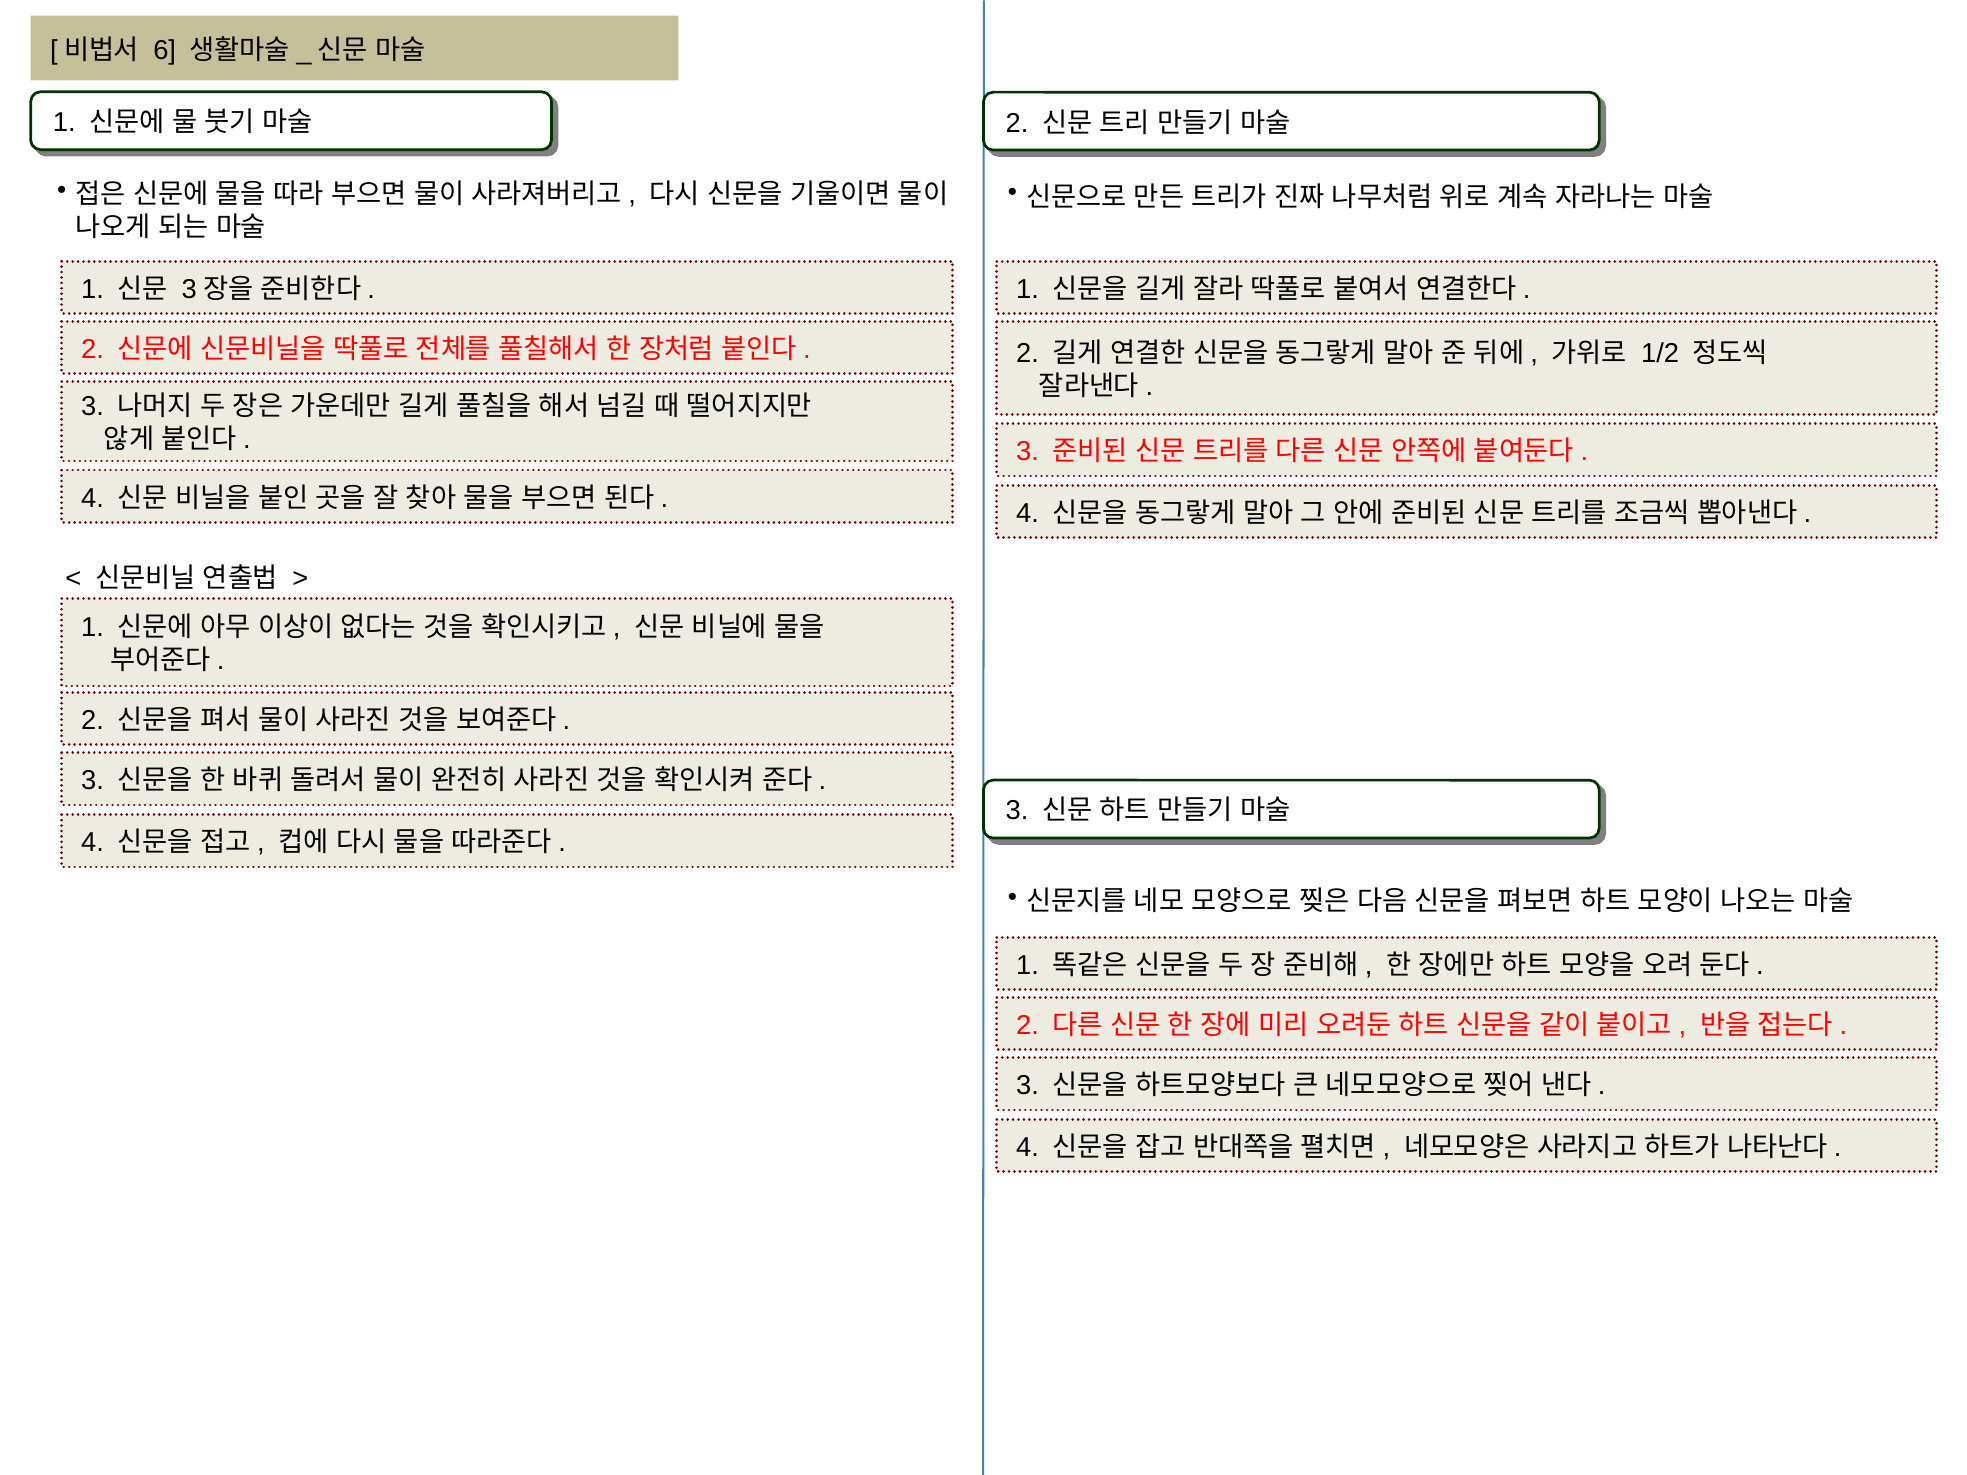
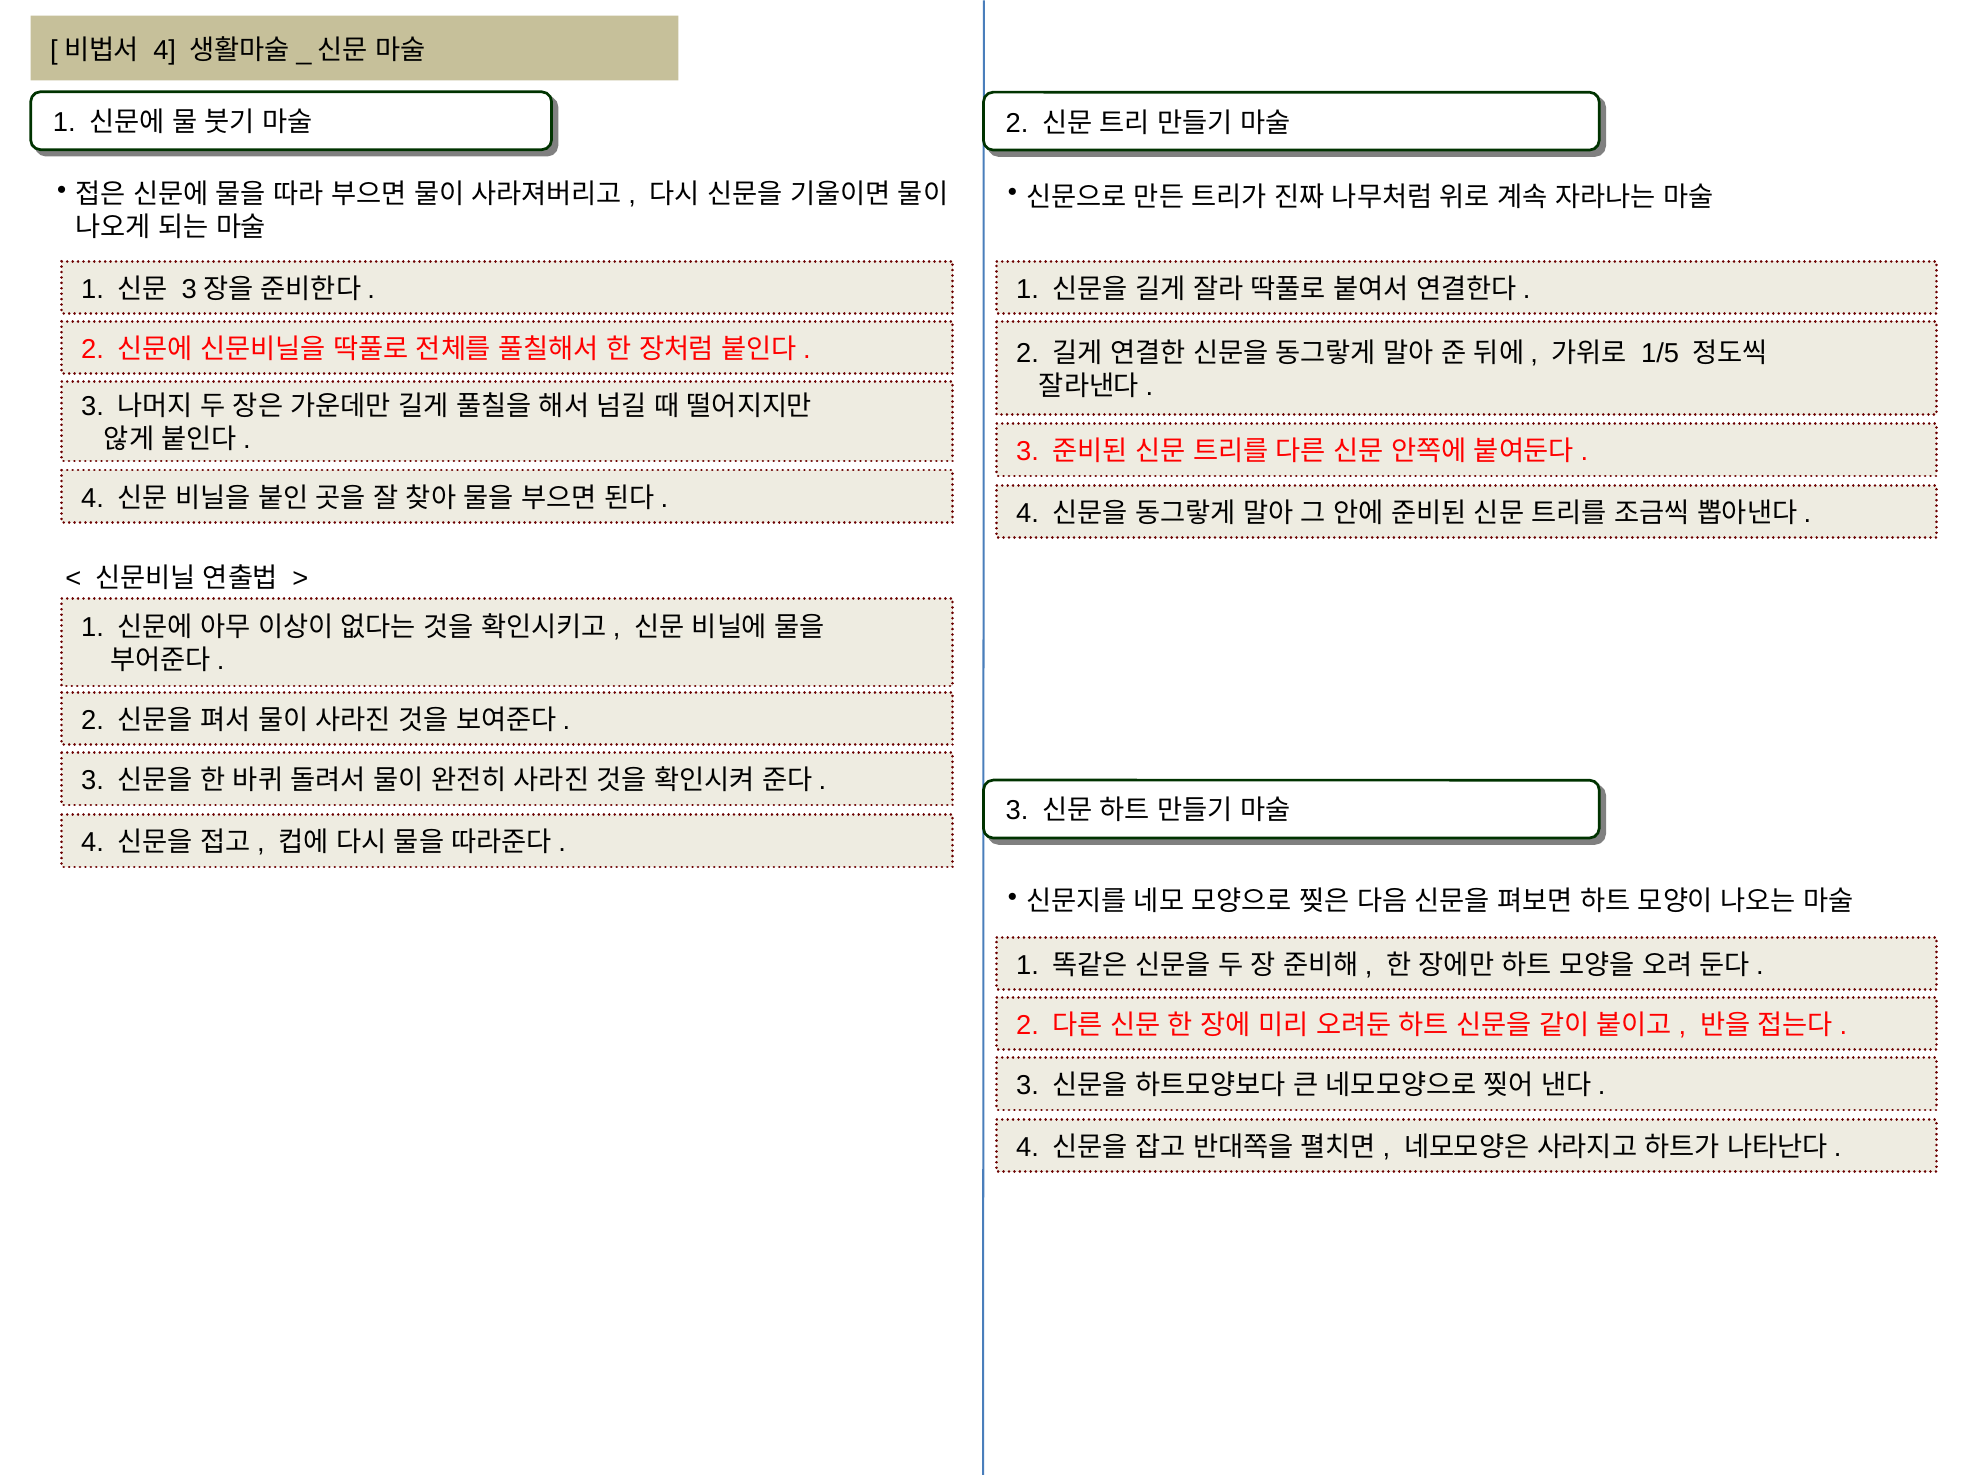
6: 6 -> 4 (165, 50)
1/2: 1/2 -> 1/5 (1660, 354)
